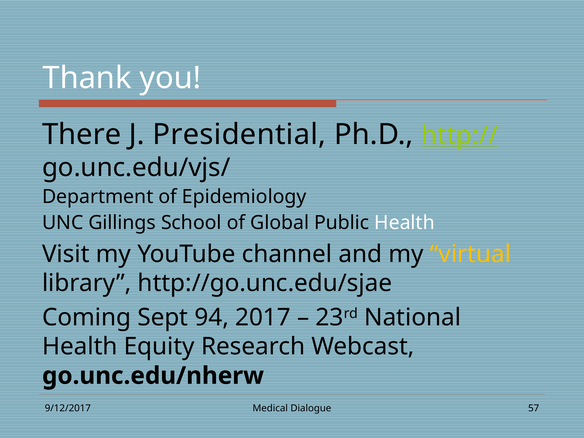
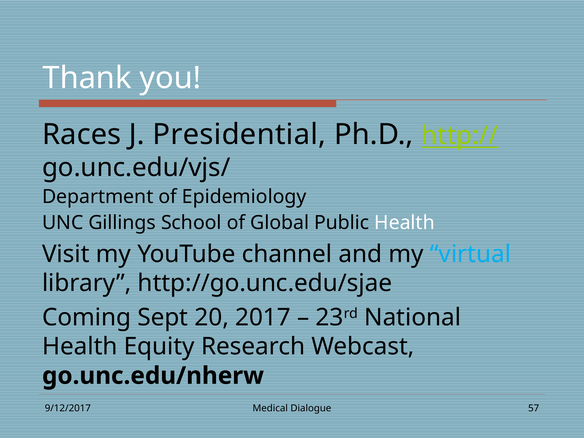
There: There -> Races (82, 134)
virtual colour: yellow -> light blue (470, 254)
94: 94 -> 20 (212, 317)
